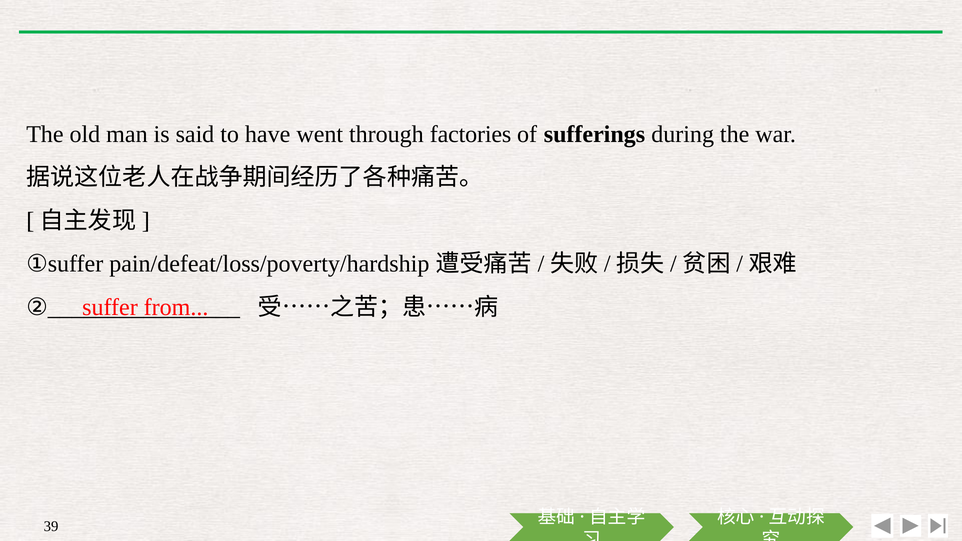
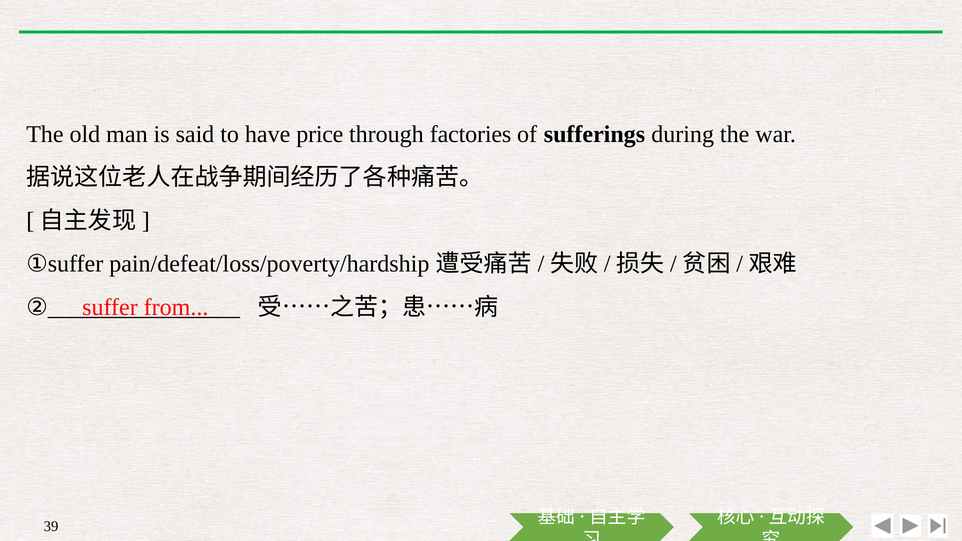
went: went -> price (320, 134)
